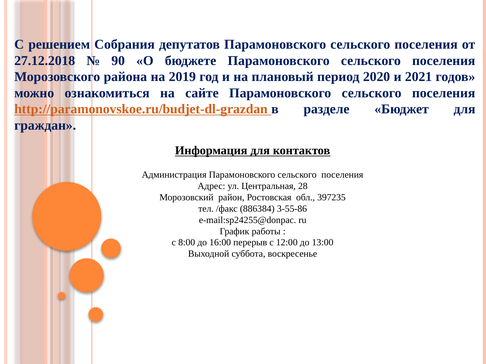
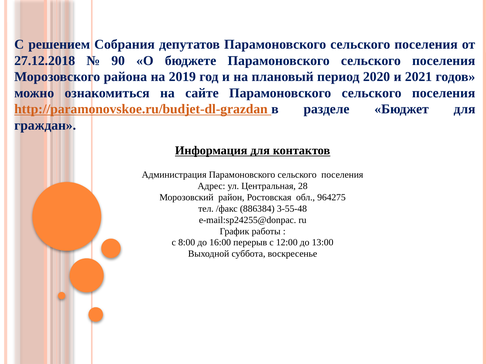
397235: 397235 -> 964275 (331, 197)
3-55-86: 3-55-86 -> 3-55-48 (292, 209)
